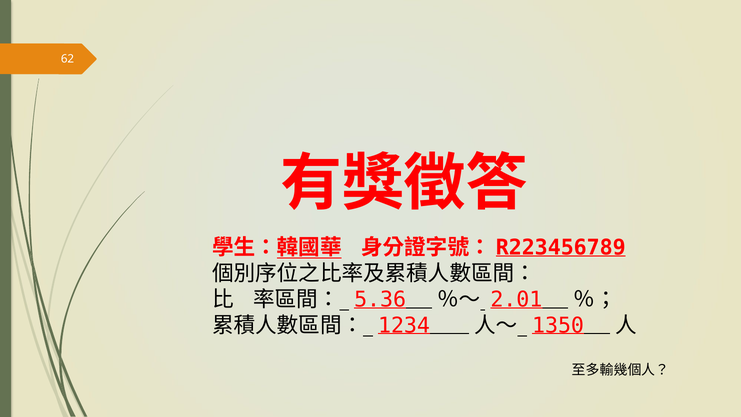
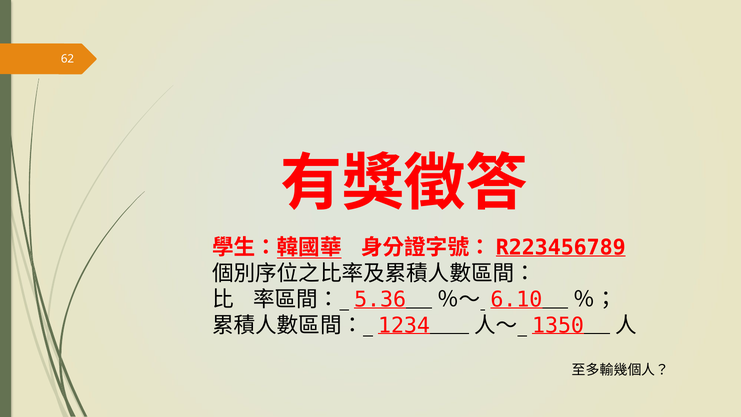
2.01: 2.01 -> 6.10 (516, 300)
